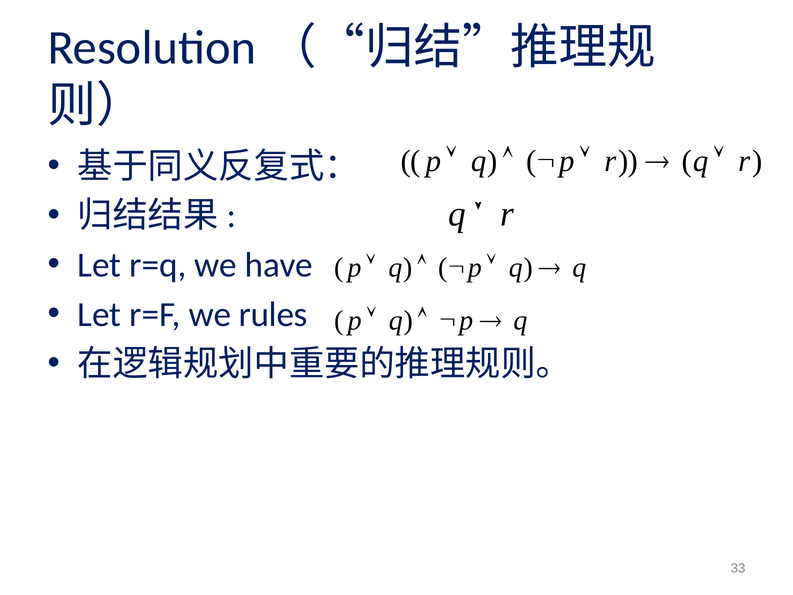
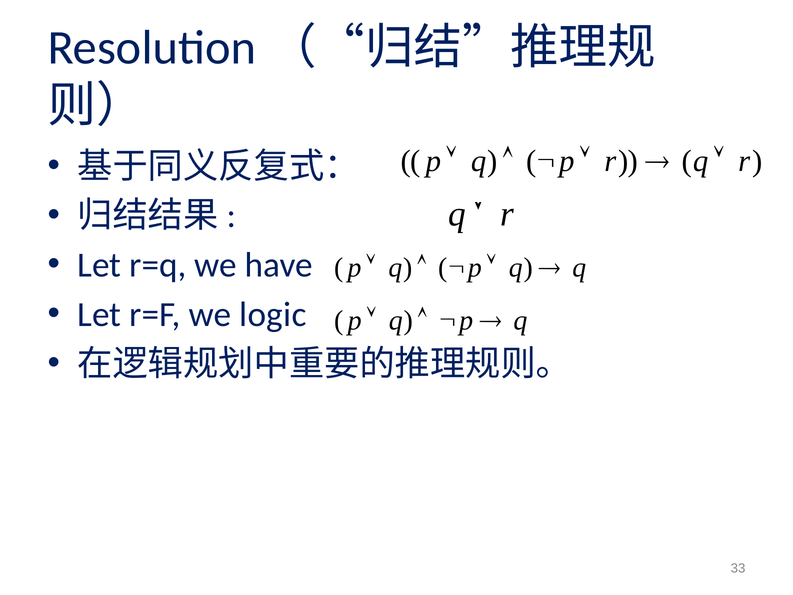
rules: rules -> logic (273, 314)
